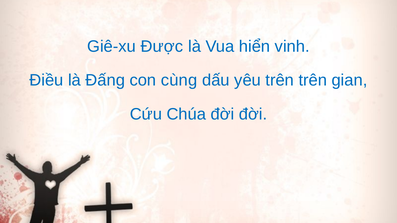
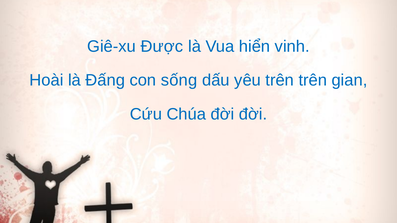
Điều: Điều -> Hoài (46, 80)
cùng: cùng -> sống (179, 80)
